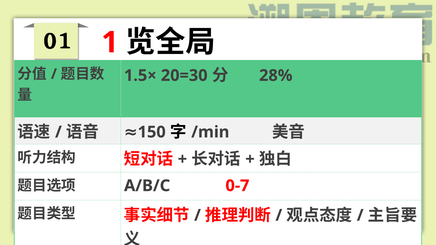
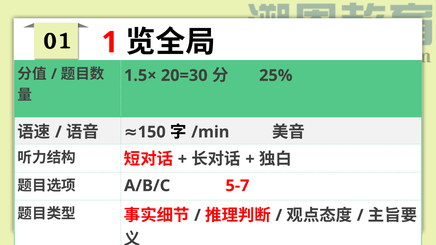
28%: 28% -> 25% (276, 76)
0-7: 0-7 -> 5-7 (237, 186)
